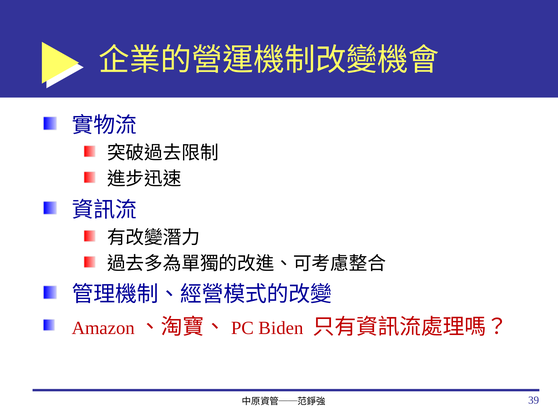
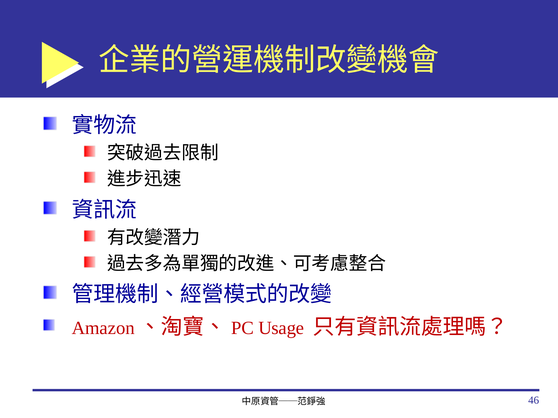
Biden: Biden -> Usage (281, 328)
39: 39 -> 46 (534, 401)
